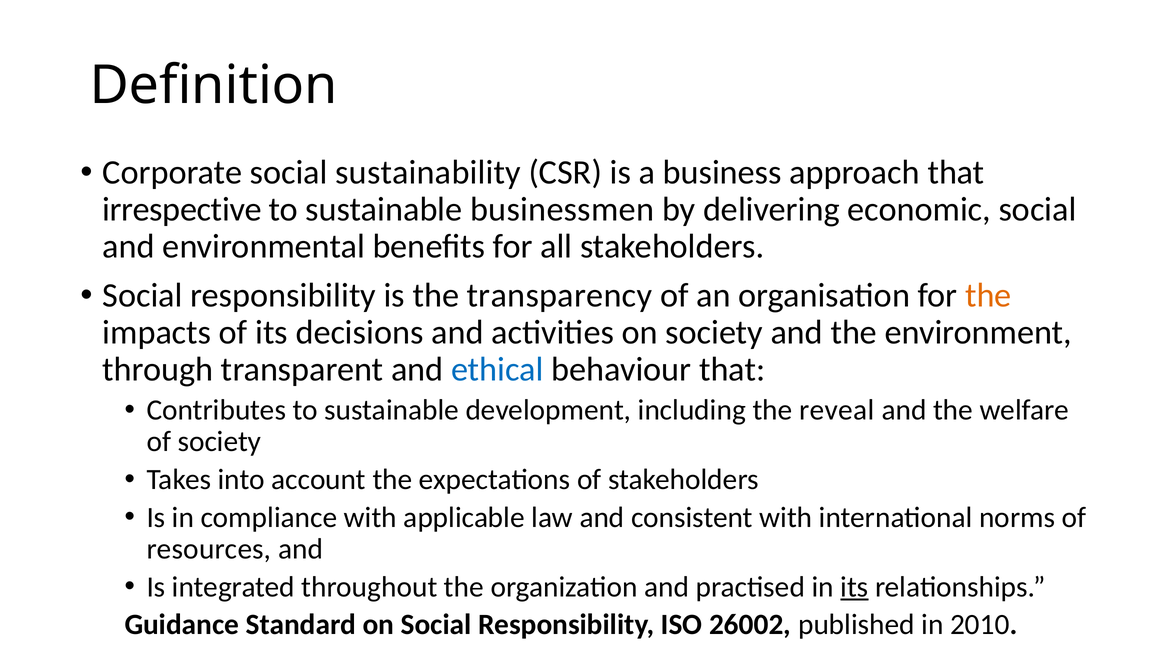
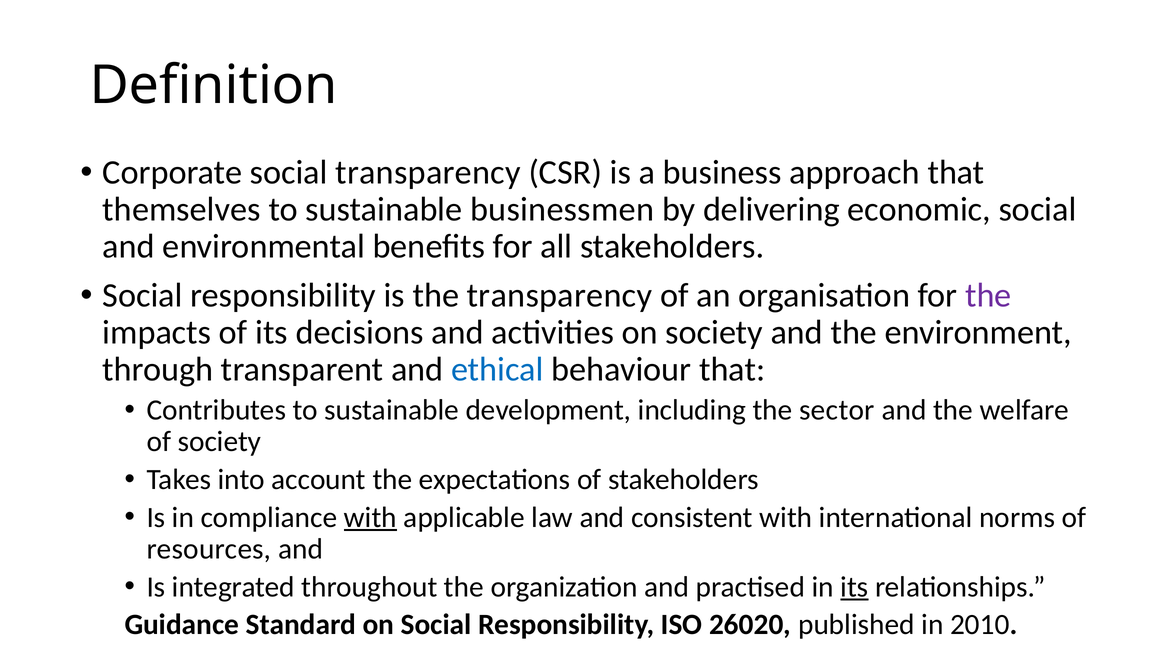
social sustainability: sustainability -> transparency (428, 173)
irrespective: irrespective -> themselves (182, 209)
the colour: orange -> purple (988, 296)
reveal: reveal -> sector (837, 410)
with underline: none -> present (370, 517)
26002: 26002 -> 26020 (750, 625)
